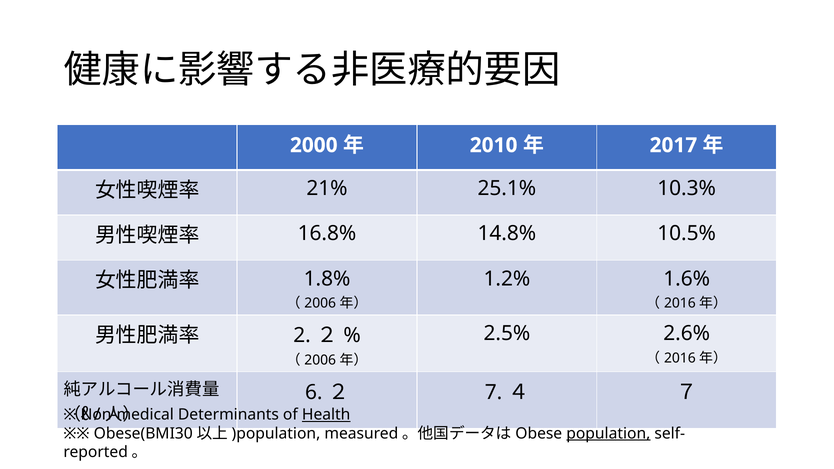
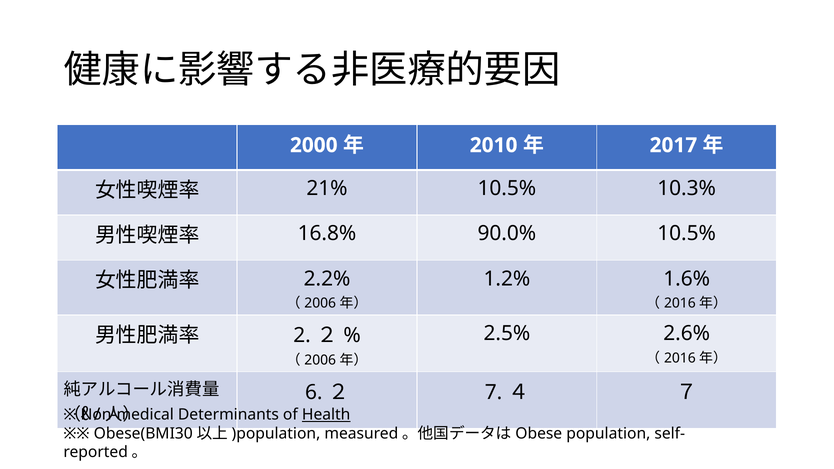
21% 25.1%: 25.1% -> 10.5% (507, 189)
14.8%: 14.8% -> 90.0% (507, 234)
1.8%: 1.8% -> 2.2% (327, 279)
population underline: present -> none (608, 434)
